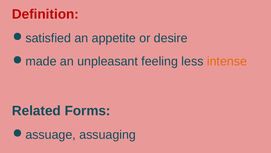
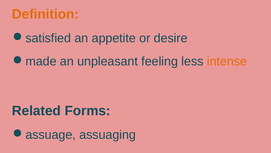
Definition colour: red -> orange (45, 14)
